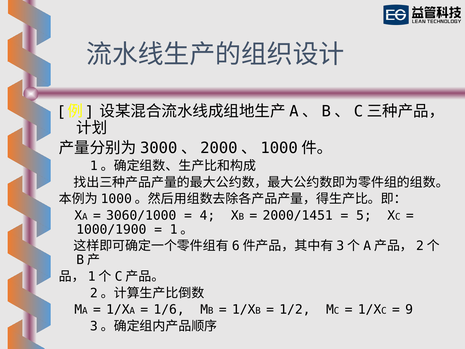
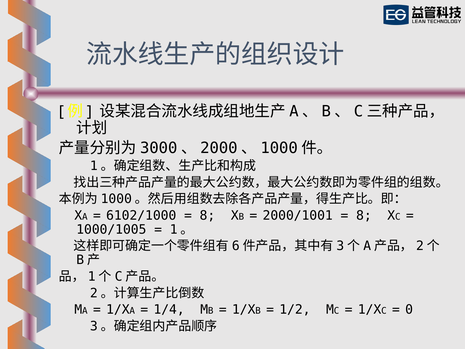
3060/1000: 3060/1000 -> 6102/1000 (141, 215)
4: 4 -> 8 (207, 215)
2000/1451: 2000/1451 -> 2000/1001 (298, 215)
5: 5 -> 8 (364, 215)
1000/1900: 1000/1900 -> 1000/1005 (111, 229)
1/6: 1/6 -> 1/4 (169, 309)
9: 9 -> 0 (409, 309)
